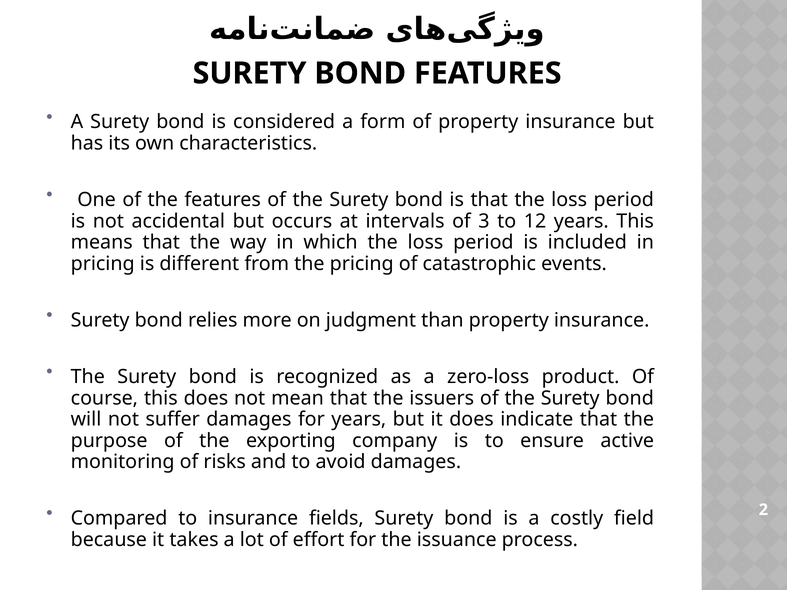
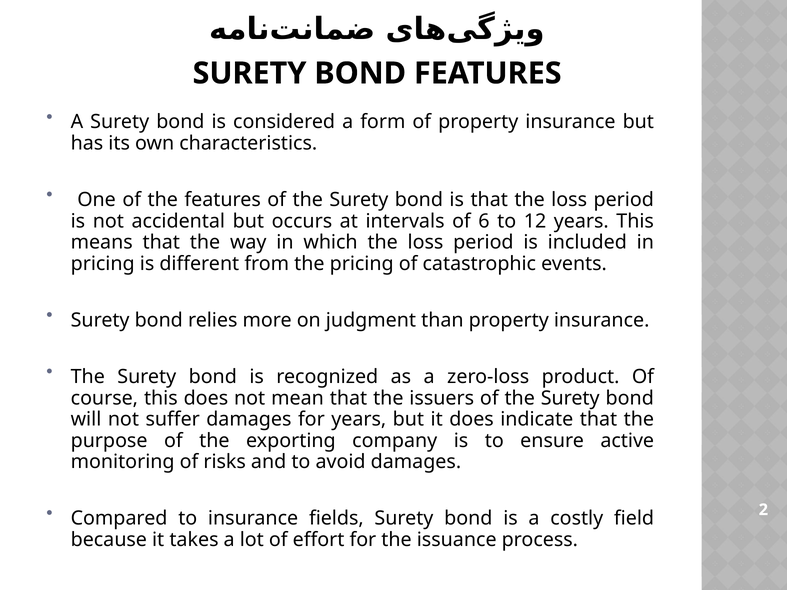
3: 3 -> 6 (484, 221)
